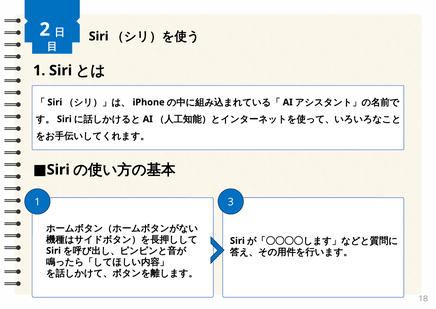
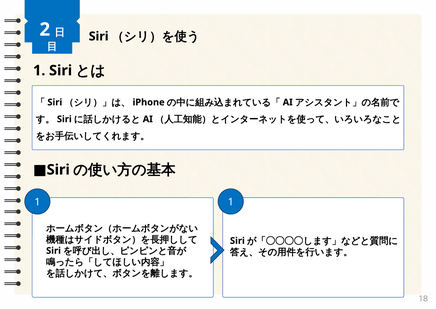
1 3: 3 -> 1 (231, 202)
